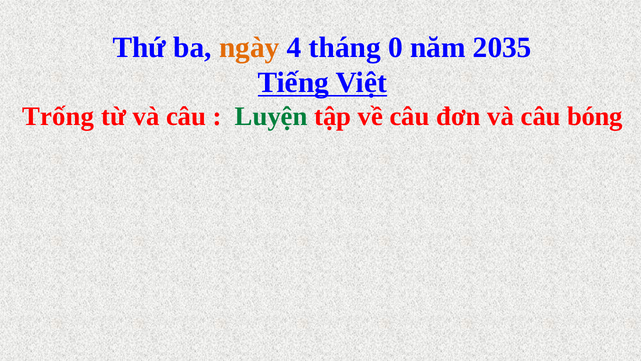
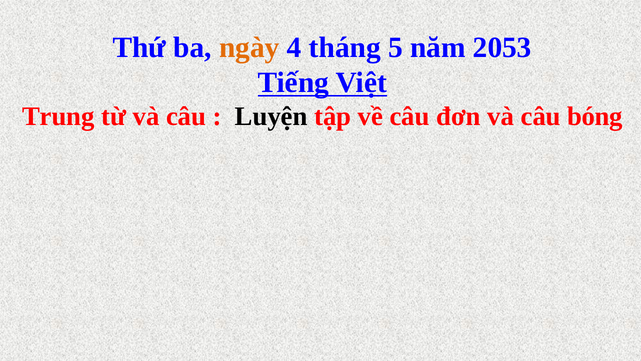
0: 0 -> 5 (395, 47)
2035: 2035 -> 2053 (502, 47)
Trống: Trống -> Trung (58, 116)
Luyện colour: green -> black (271, 116)
